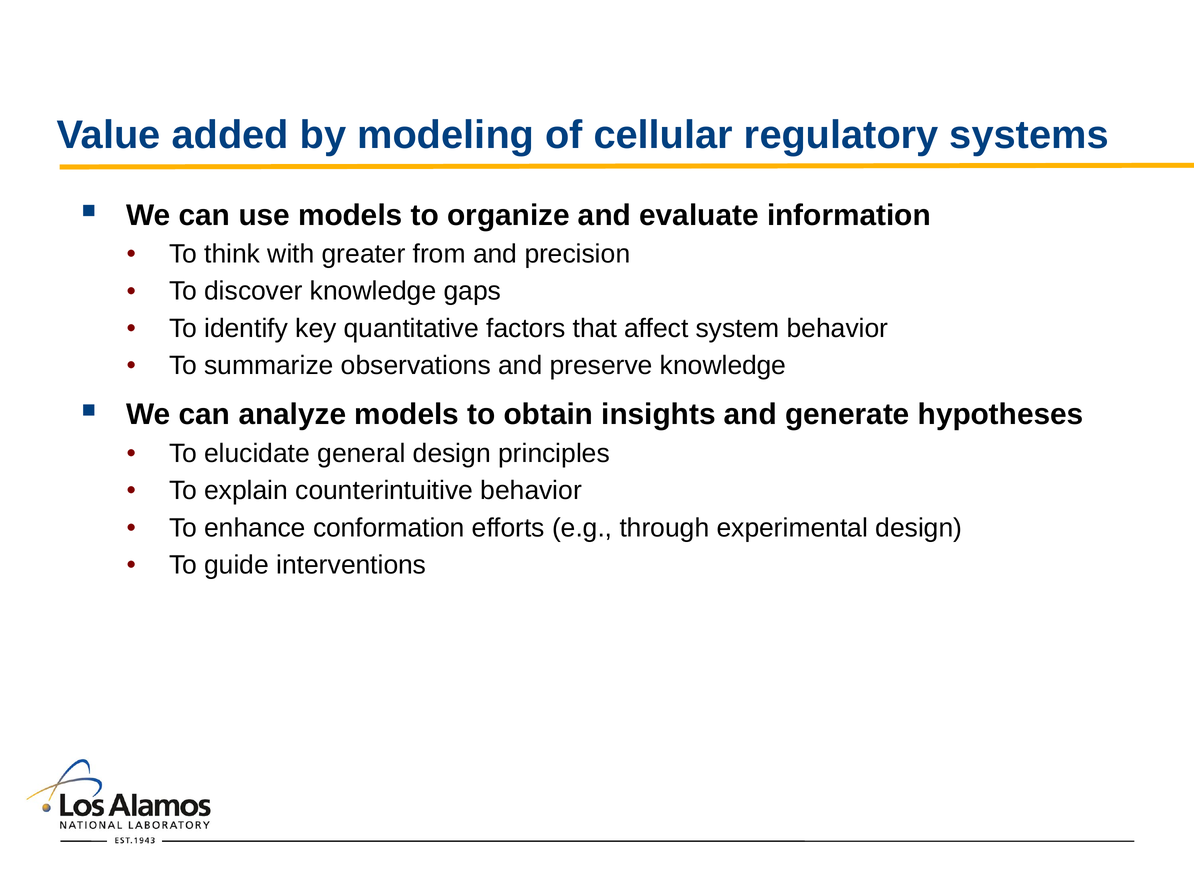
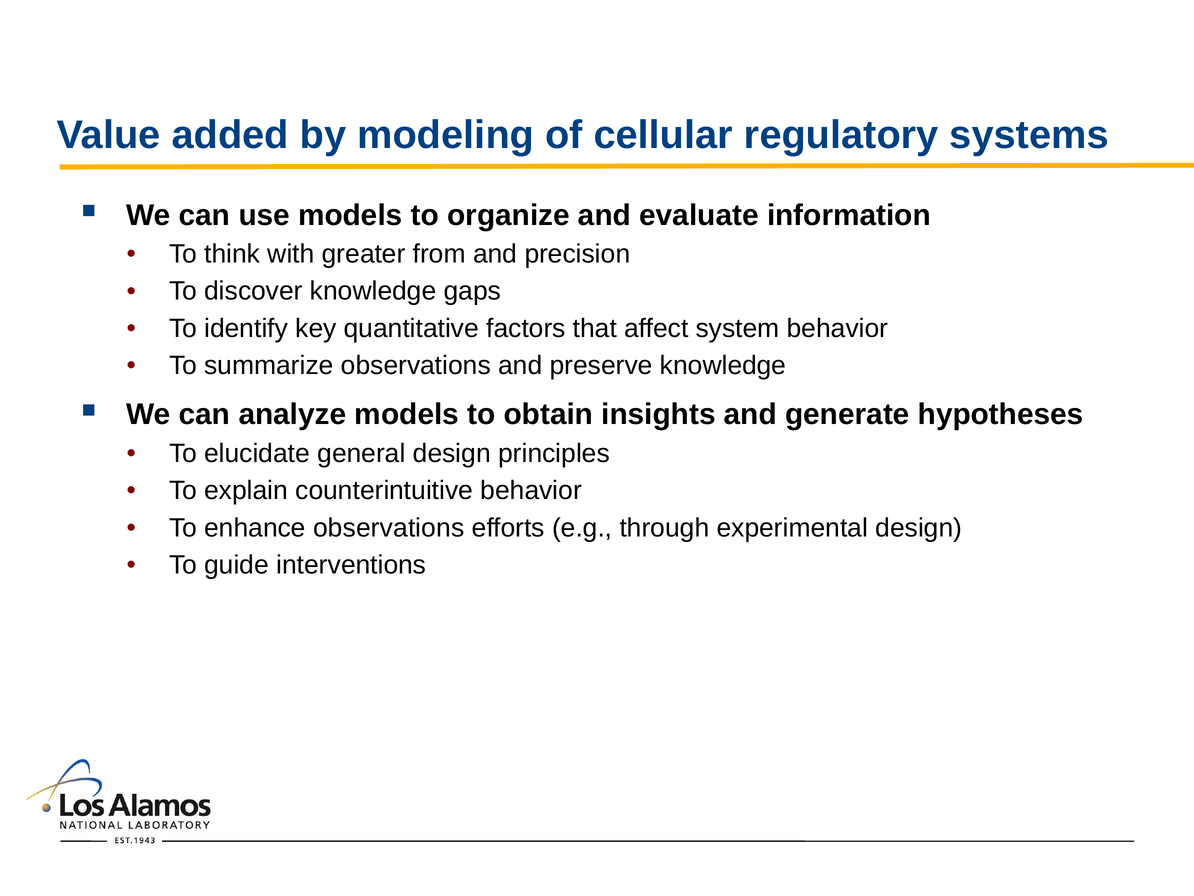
enhance conformation: conformation -> observations (389, 528)
